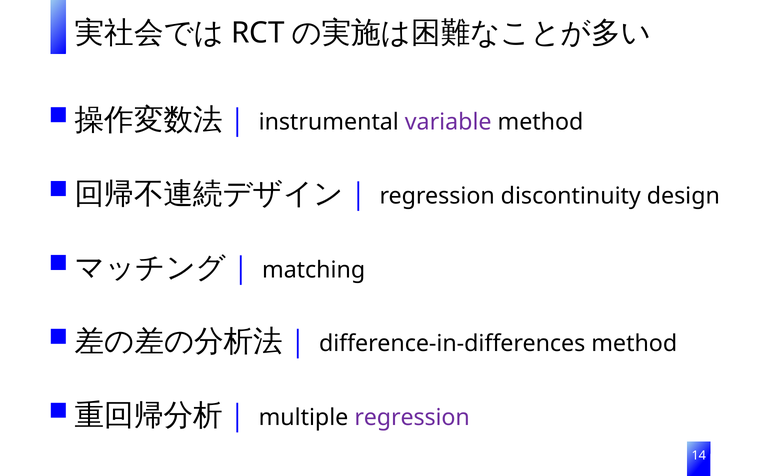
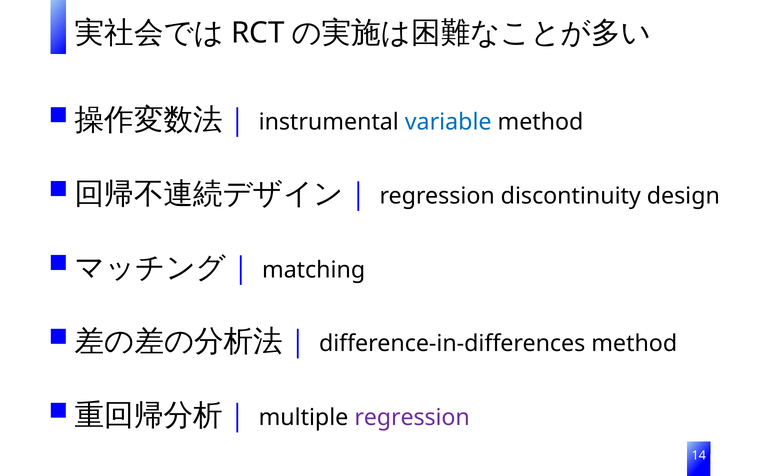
variable colour: purple -> blue (448, 122)
